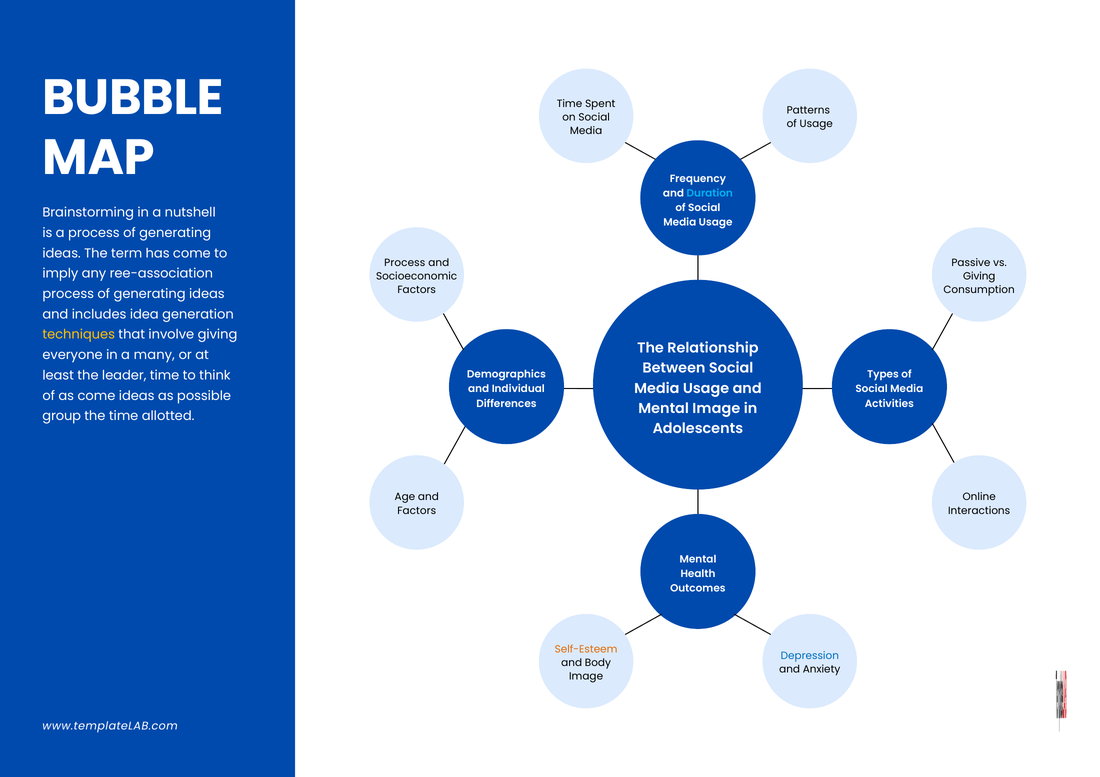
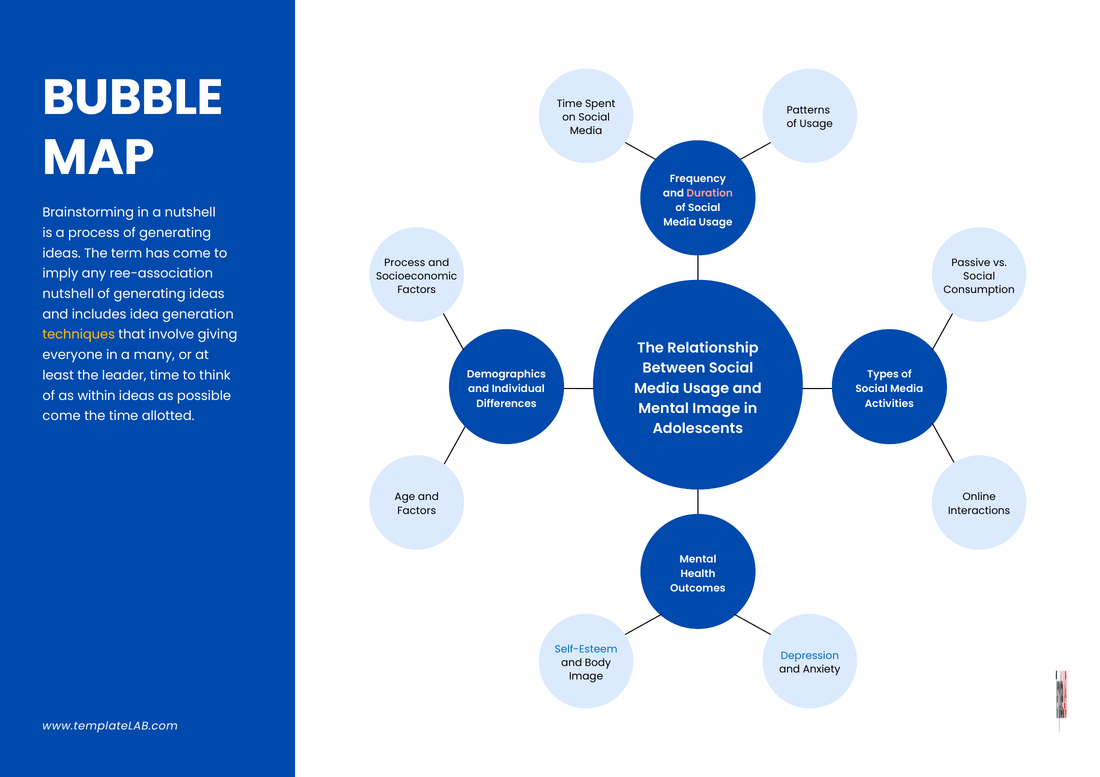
Duration colour: light blue -> pink (710, 193)
Giving: Giving -> Social (979, 276)
process: process -> nutshell (68, 294)
as come: come -> within (97, 396)
group: group -> come (62, 416)
Self-Esteem colour: orange -> blue (586, 649)
